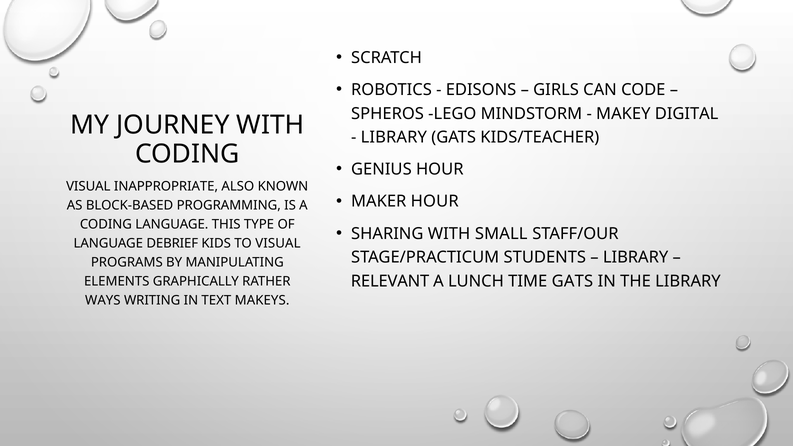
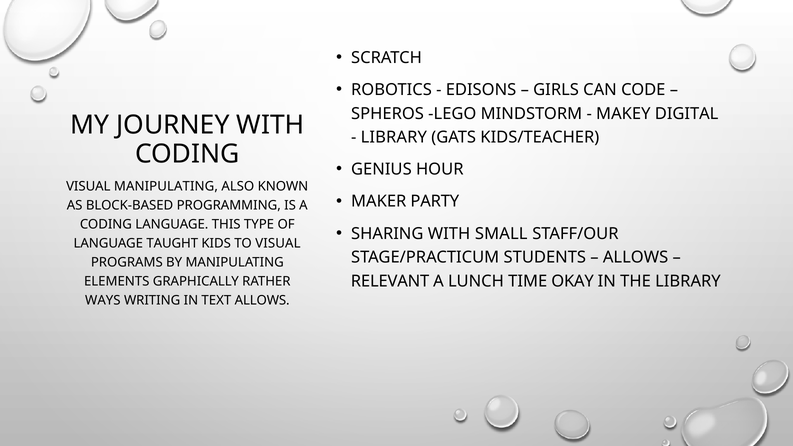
VISUAL INAPPROPRIATE: INAPPROPRIATE -> MANIPULATING (166, 186)
MAKER HOUR: HOUR -> PARTY (435, 202)
DEBRIEF: DEBRIEF -> TAUGHT (172, 243)
LIBRARY: LIBRARY -> ALLOWS (636, 257)
TIME GATS: GATS -> OKAY (573, 281)
TEXT MAKEYS: MAKEYS -> ALLOWS (262, 300)
